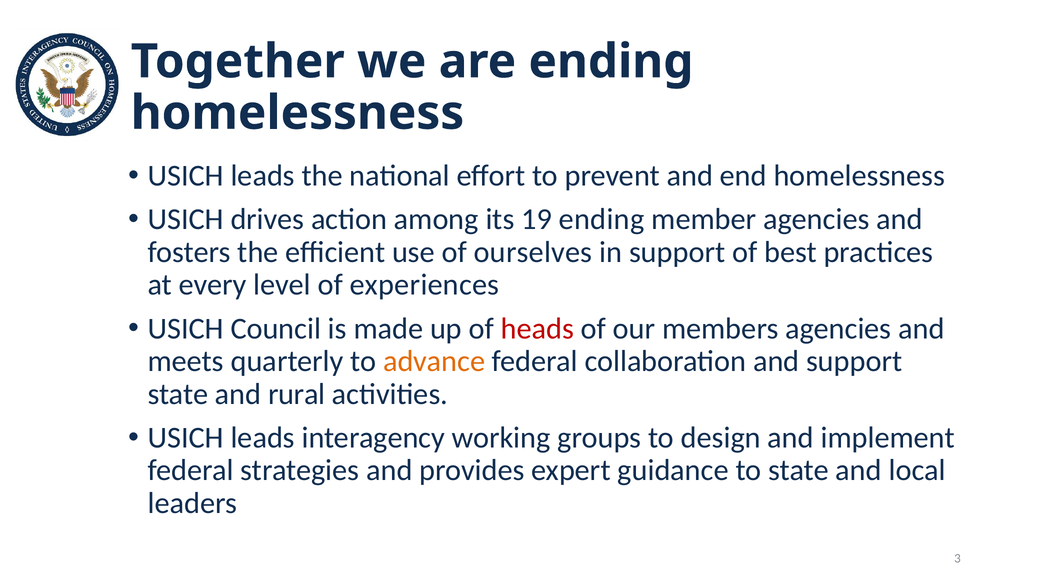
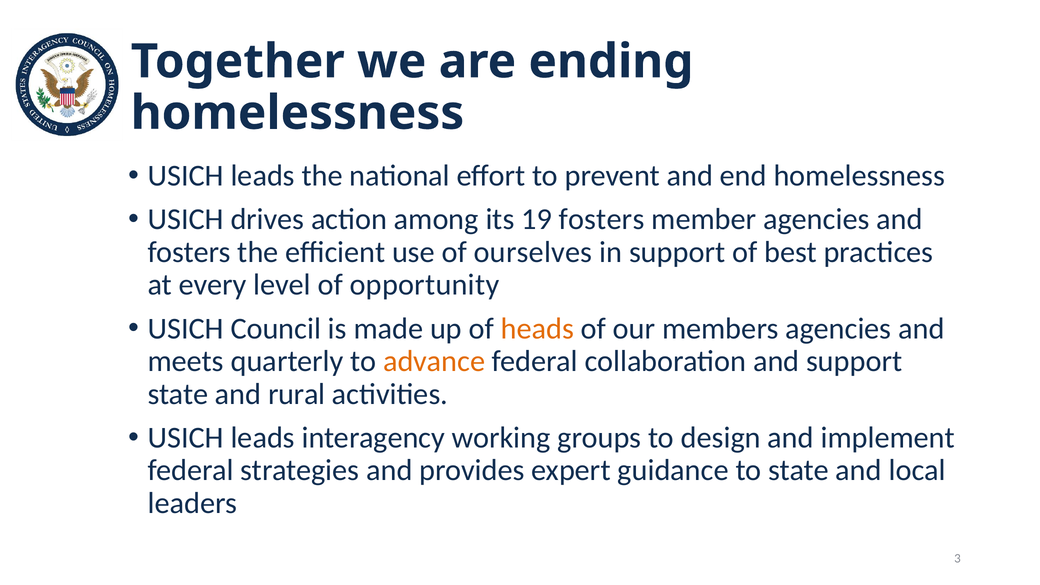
19 ending: ending -> fosters (602, 219)
experiences: experiences -> opportunity (424, 285)
heads colour: red -> orange (537, 329)
